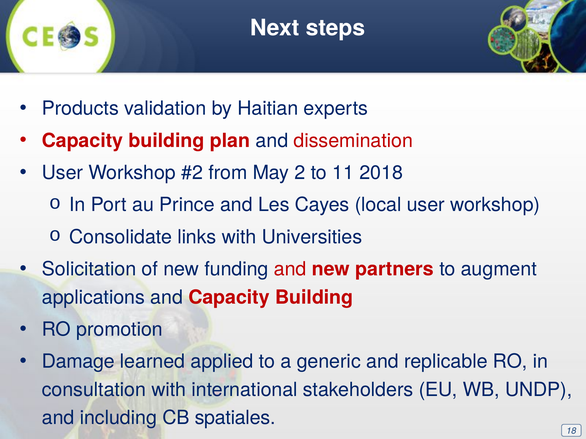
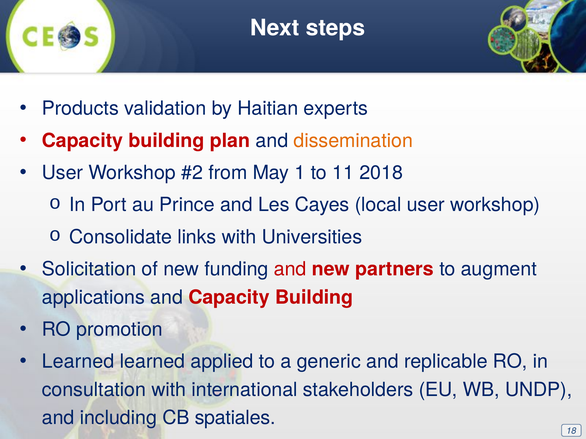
dissemination colour: red -> orange (353, 141)
2: 2 -> 1 (300, 173)
Damage: Damage -> Learned (78, 362)
